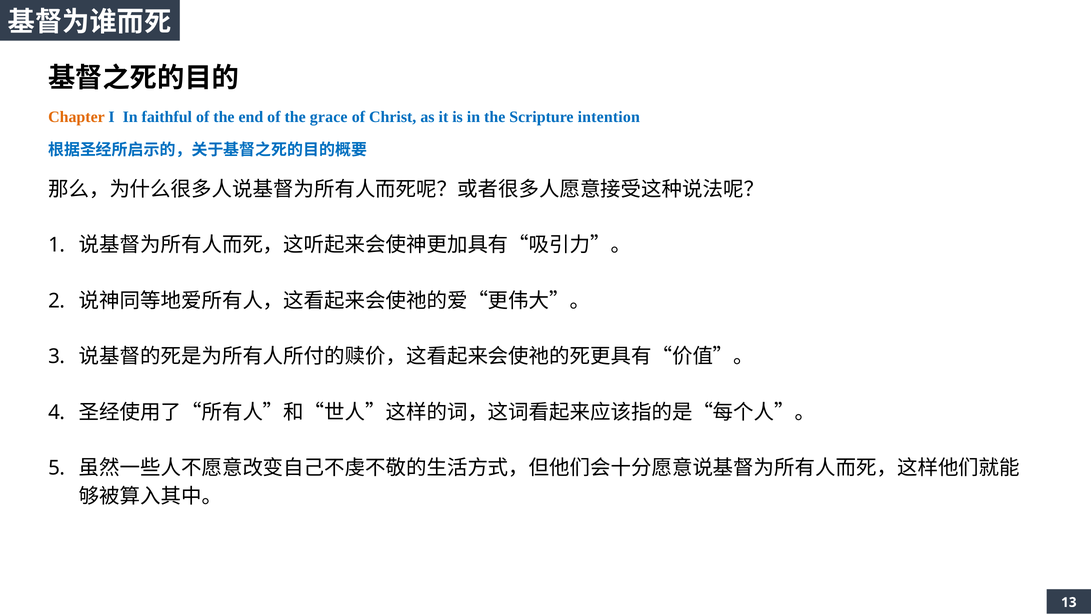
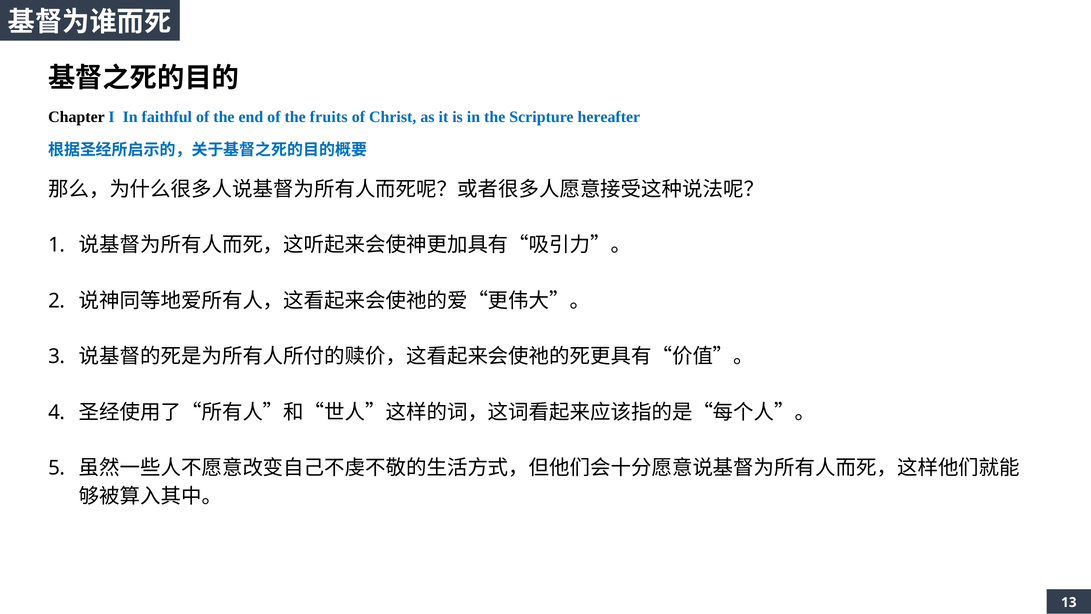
Chapter colour: orange -> black (76, 117)
grace: grace -> fruits (329, 117)
intention: intention -> hereafter (609, 117)
